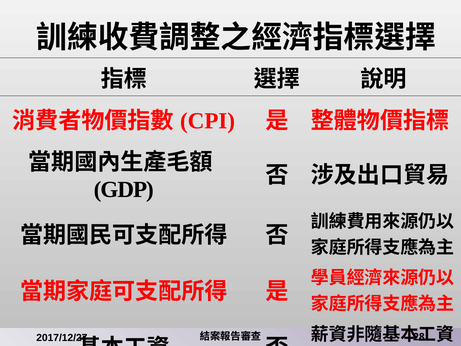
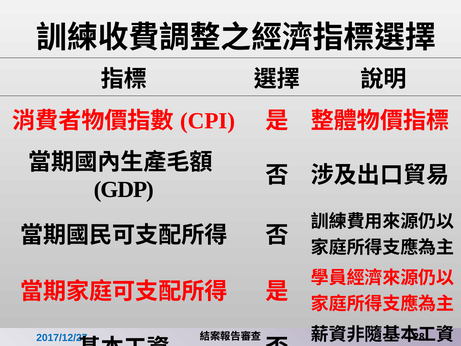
2017/12/27 colour: black -> blue (62, 337)
